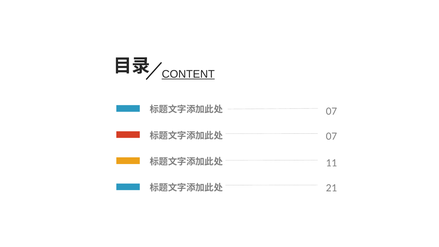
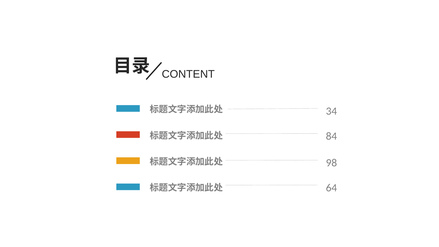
CONTENT underline: present -> none (188, 74)
07: 07 -> 34 (331, 111)
07: 07 -> 84 (331, 136)
11: 11 -> 98 (331, 163)
21: 21 -> 64 (331, 188)
